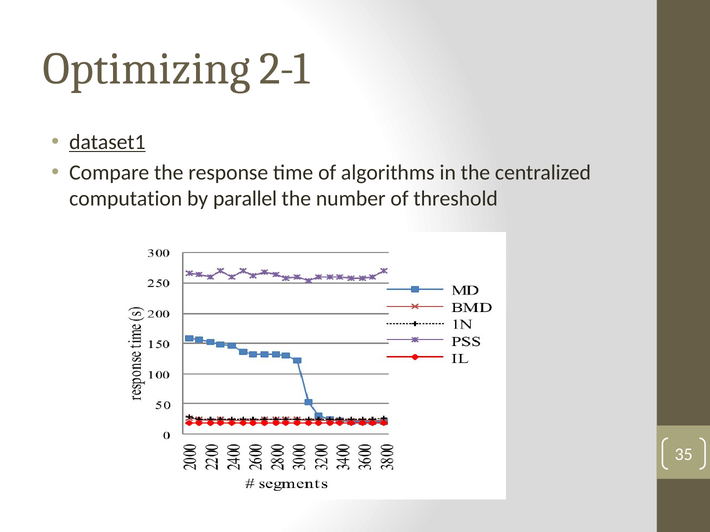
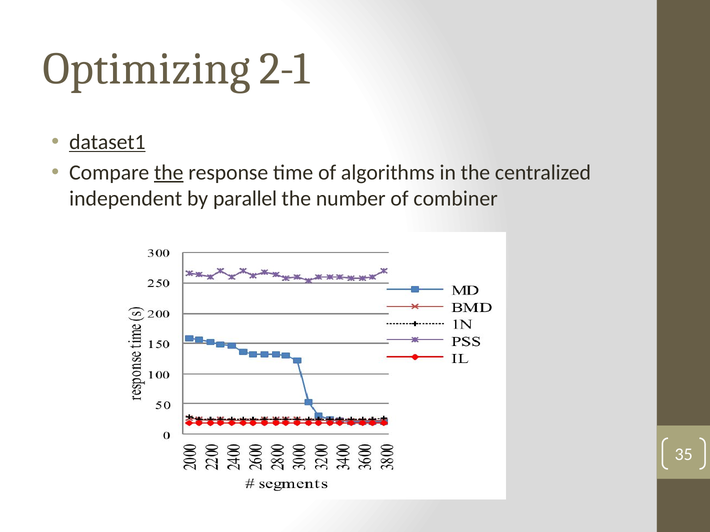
the underline: none -> present (169, 173)
computation: computation -> independent (126, 199)
threshold: threshold -> combiner (456, 199)
